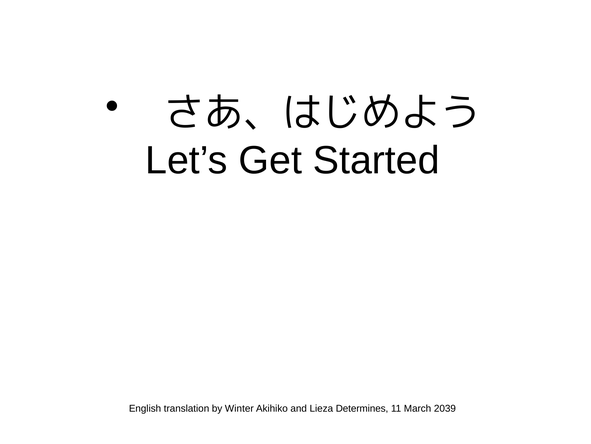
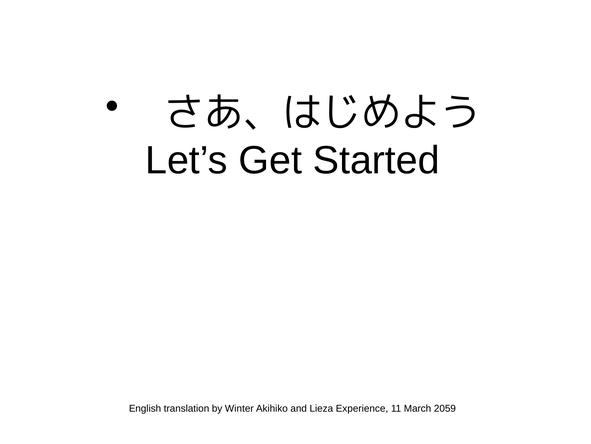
Determines: Determines -> Experience (362, 408)
2039: 2039 -> 2059 (445, 408)
